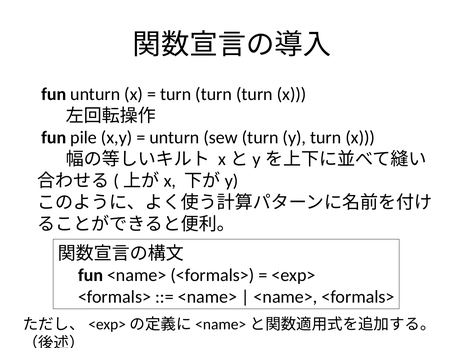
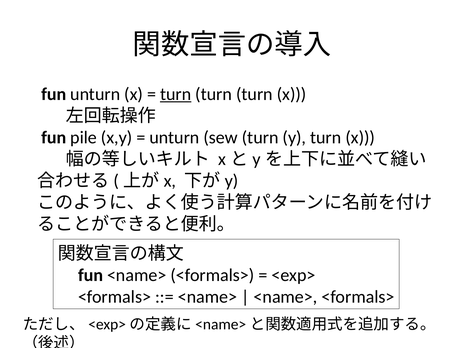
turn underline: none -> present (176, 94)
